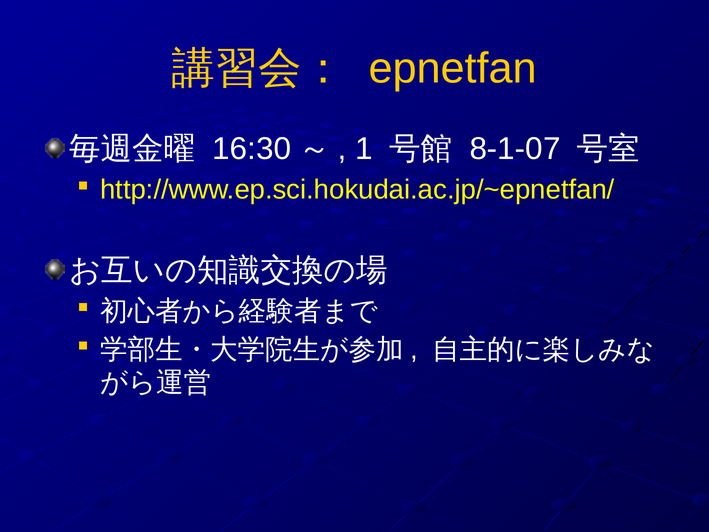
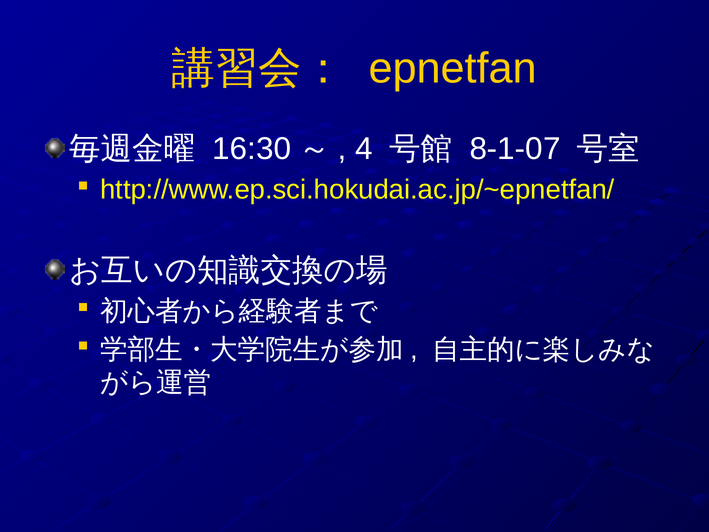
1: 1 -> 4 (364, 149)
